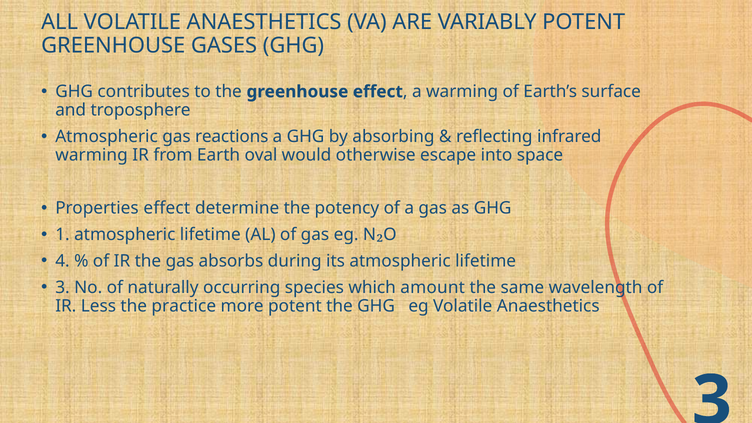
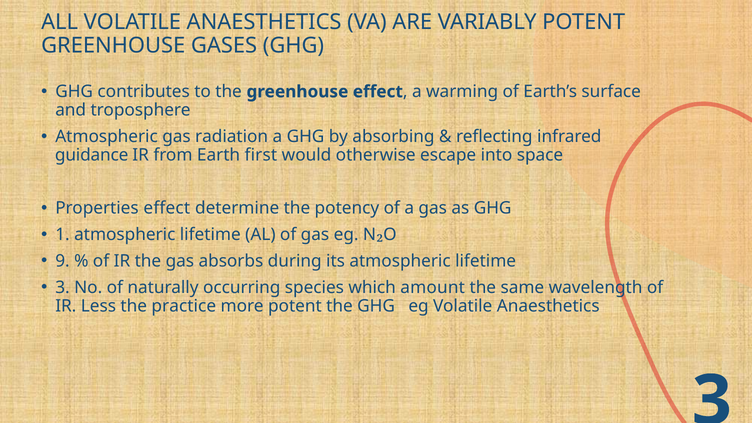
reactions: reactions -> radiation (232, 137)
warming: warming -> guidance (92, 155)
oval: oval -> first (261, 155)
4: 4 -> 9 (62, 261)
